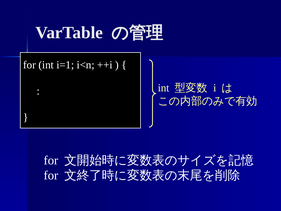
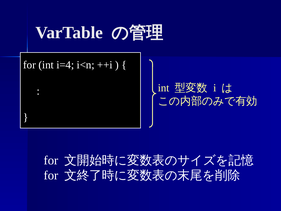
i=1: i=1 -> i=4 (65, 65)
